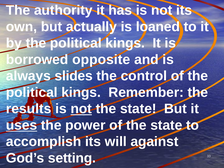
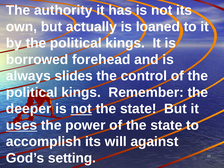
opposite: opposite -> forehead (101, 60)
results: results -> deeper (29, 109)
